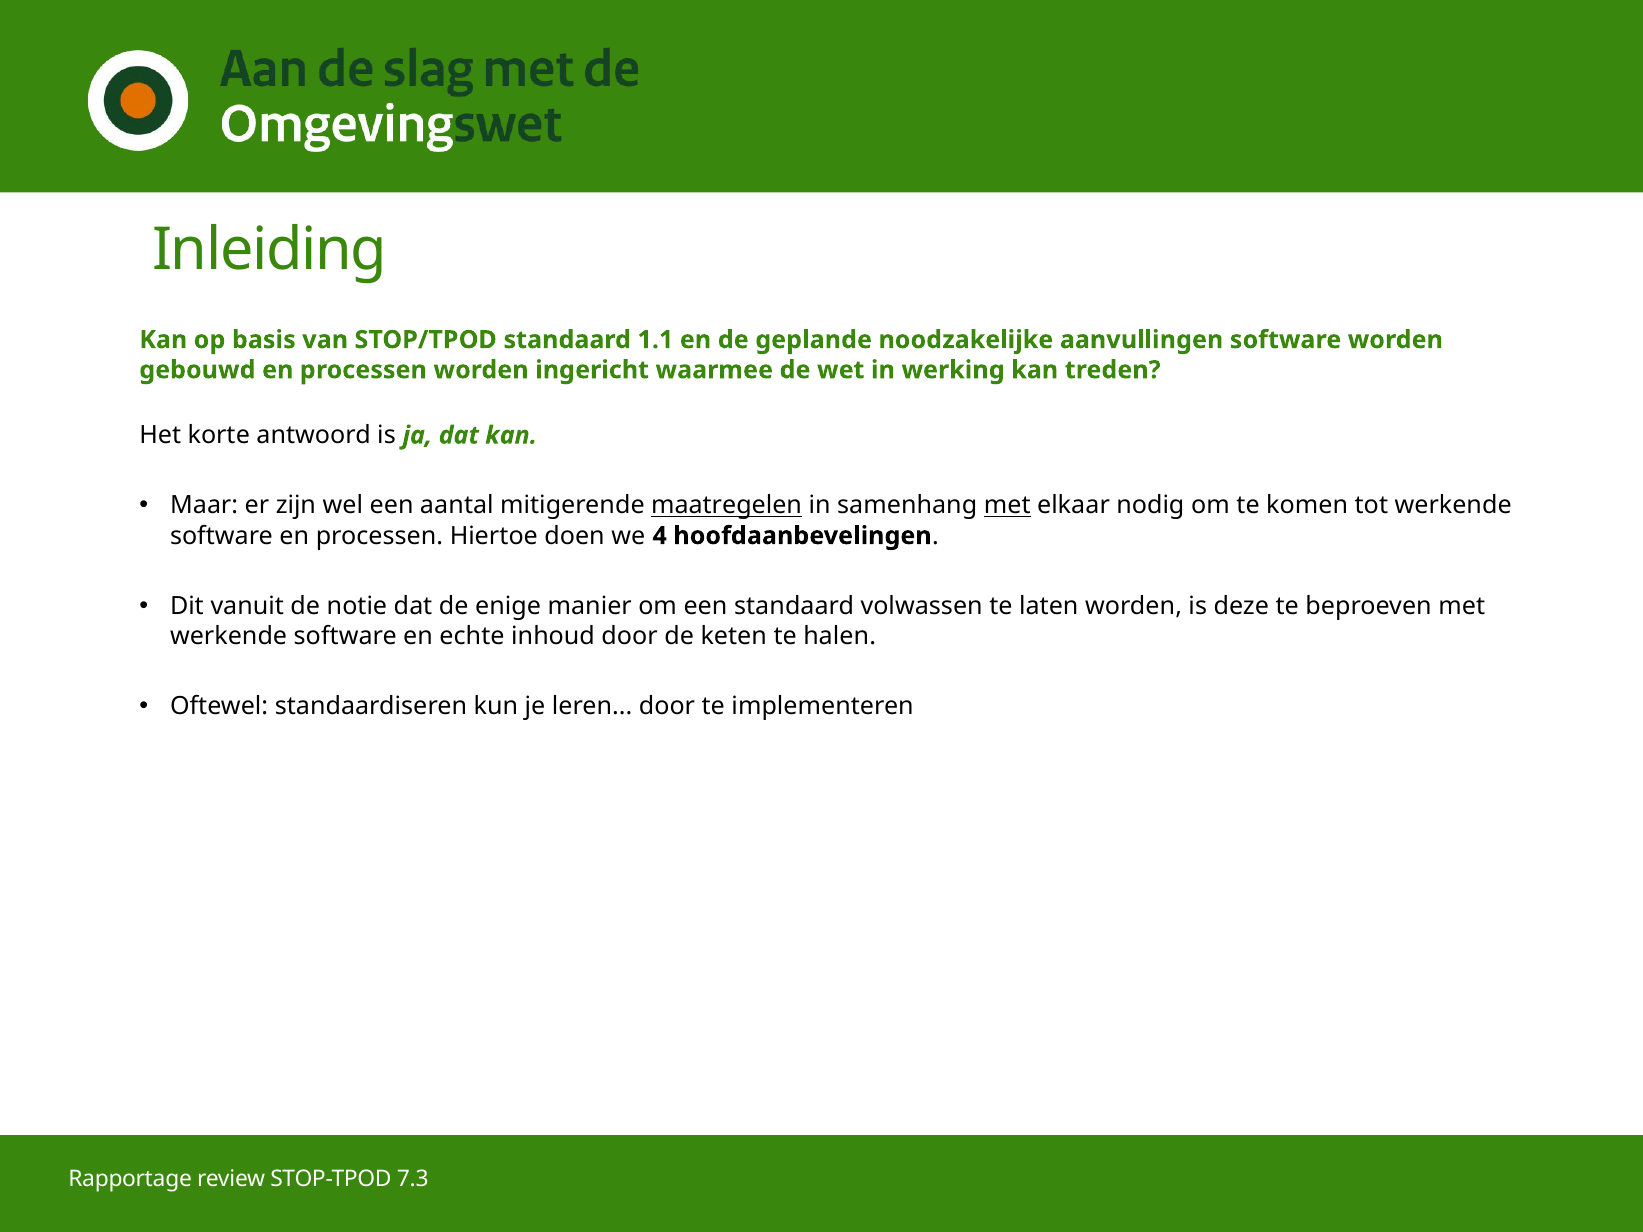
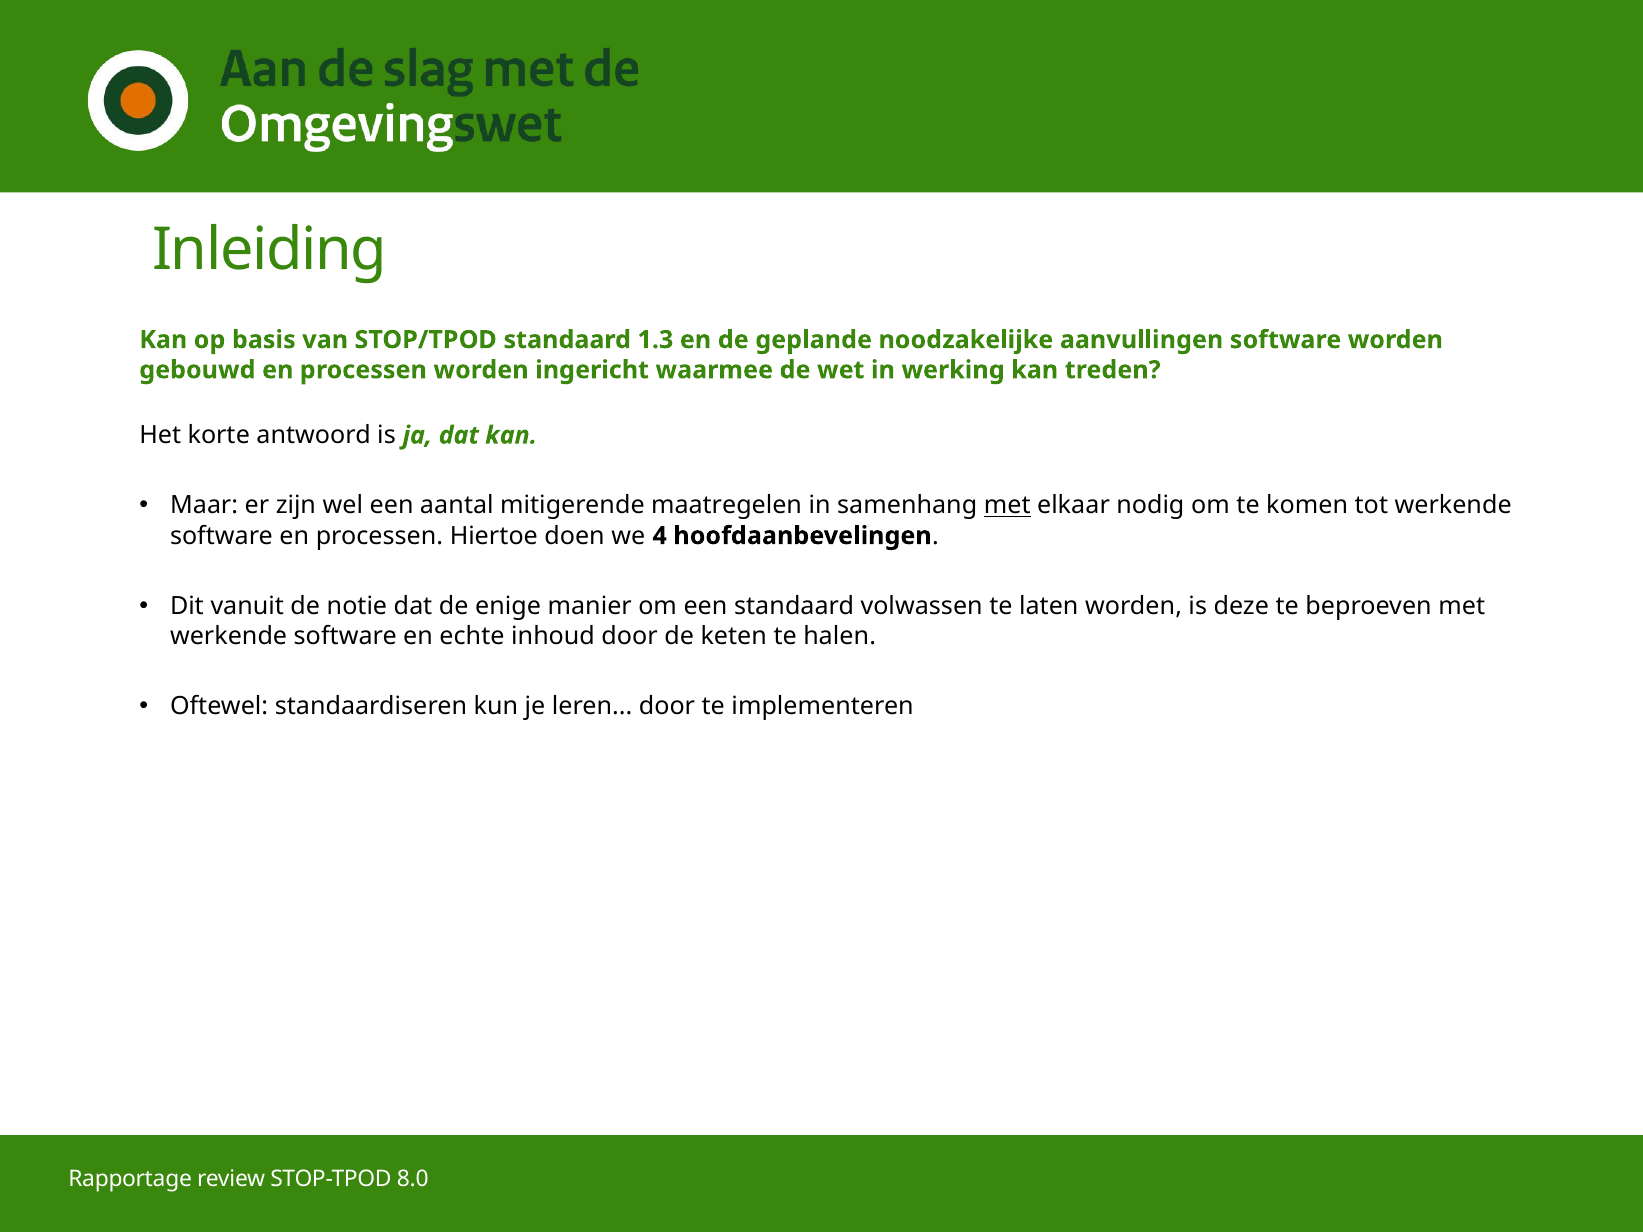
1.1: 1.1 -> 1.3 (655, 340)
maatregelen underline: present -> none (727, 506)
7.3: 7.3 -> 8.0 (413, 1179)
